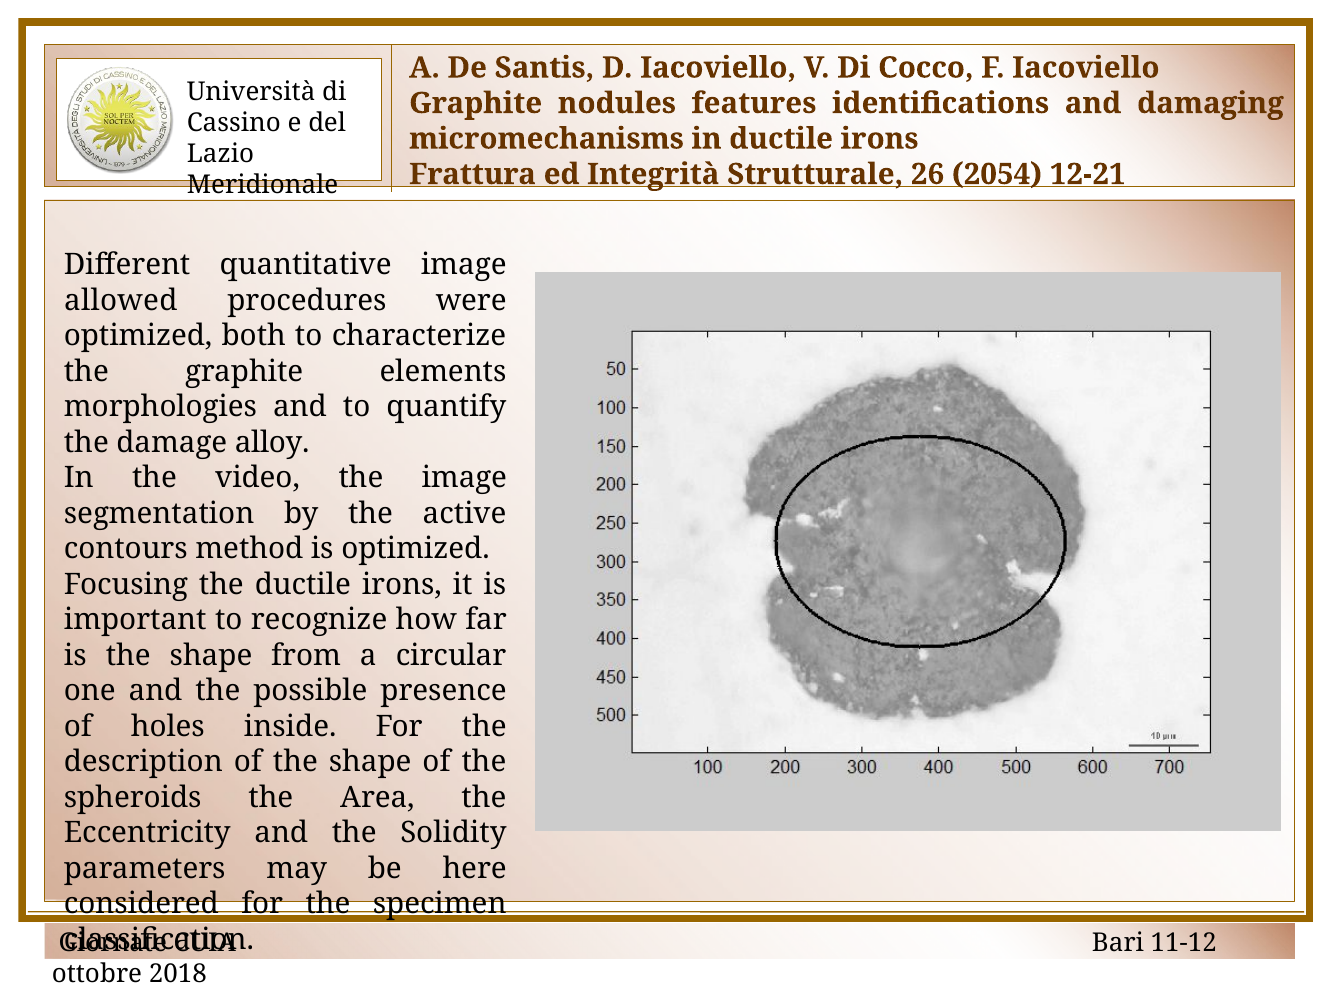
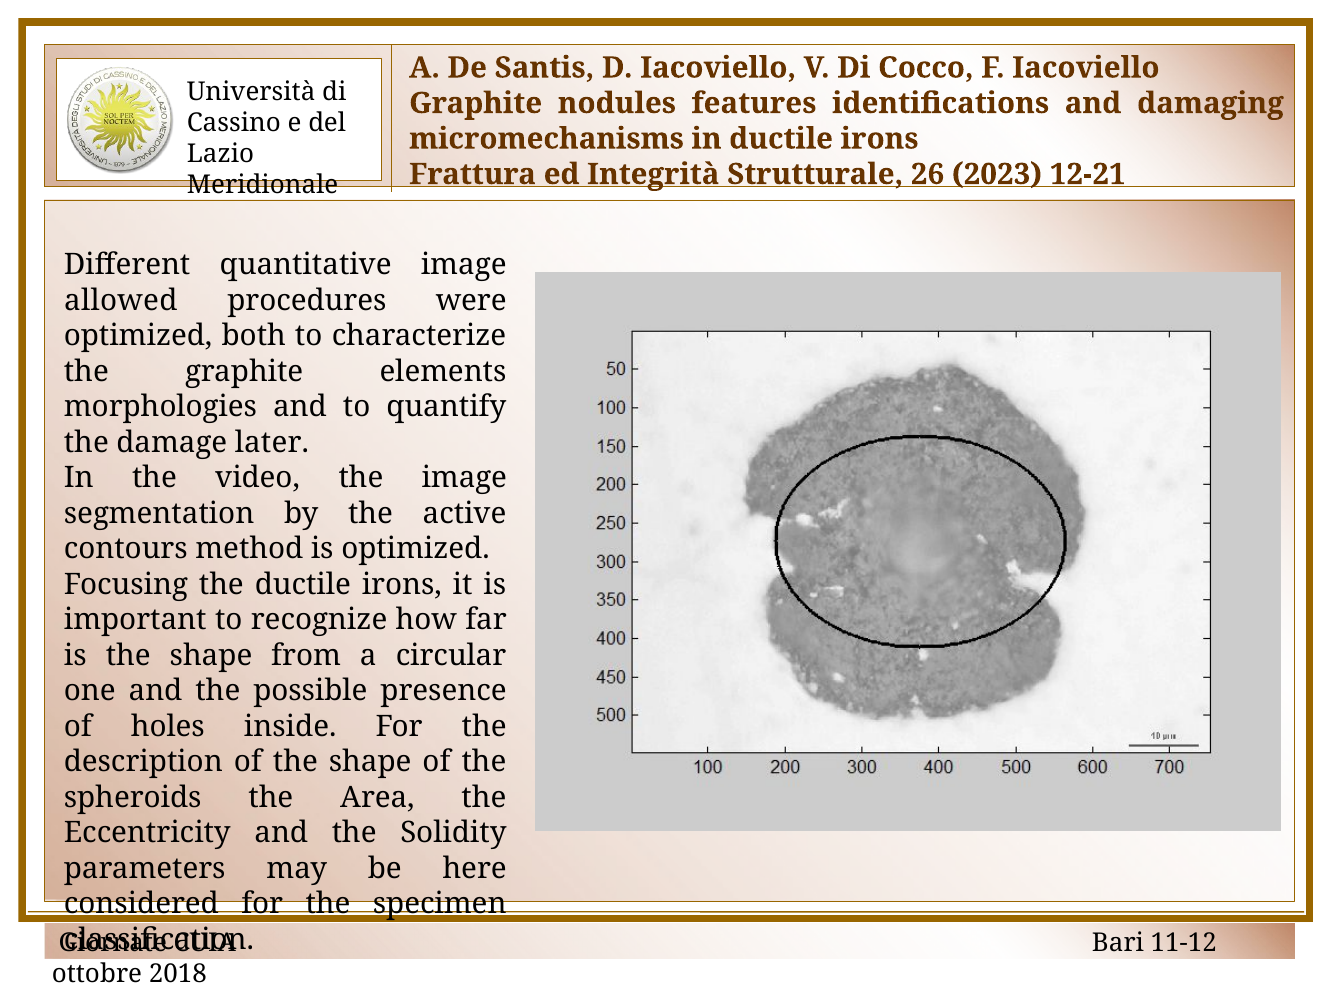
2054: 2054 -> 2023 (997, 174)
alloy: alloy -> later (272, 442)
